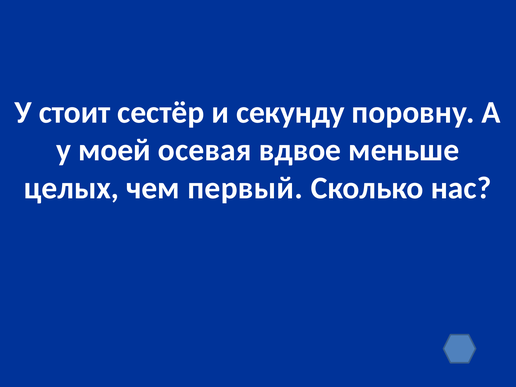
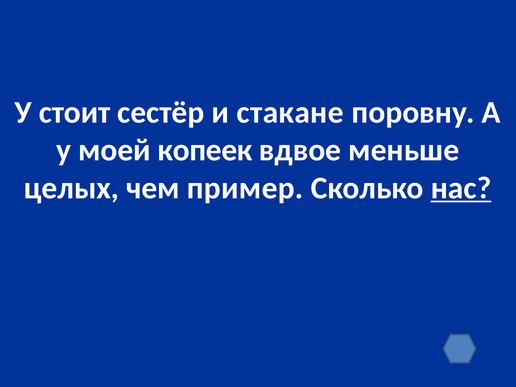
секунду: секунду -> стакане (290, 112)
осевая: осевая -> копеек (205, 150)
первый: первый -> пример (245, 188)
нас underline: none -> present (461, 188)
